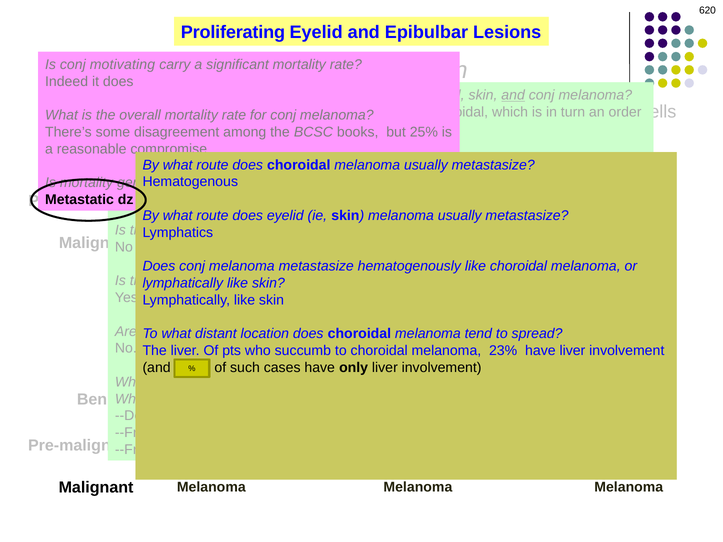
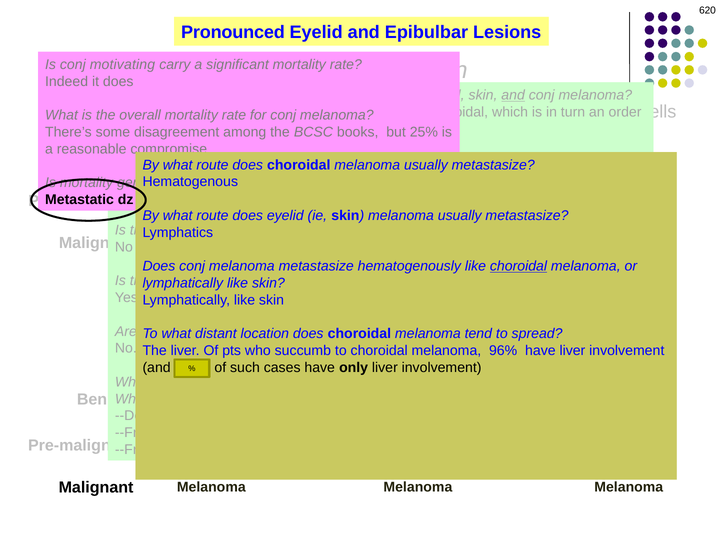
Proliferating: Proliferating -> Pronounced (233, 33)
choroidal underline: none -> present (518, 266)
23%: 23% -> 96% (503, 351)
